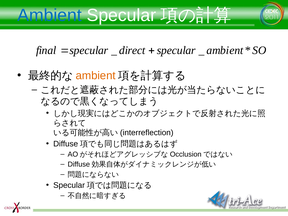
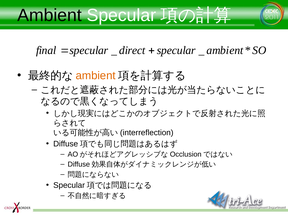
Ambient colour: blue -> black (50, 15)
